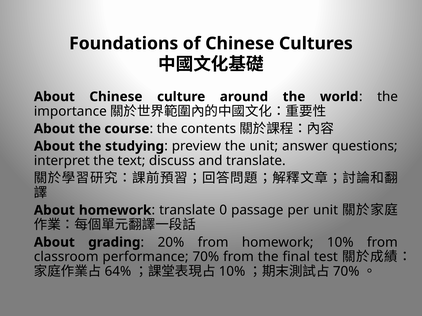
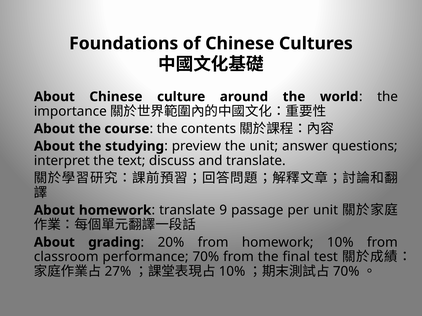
0: 0 -> 9 (223, 211)
64%: 64% -> 27% (118, 272)
